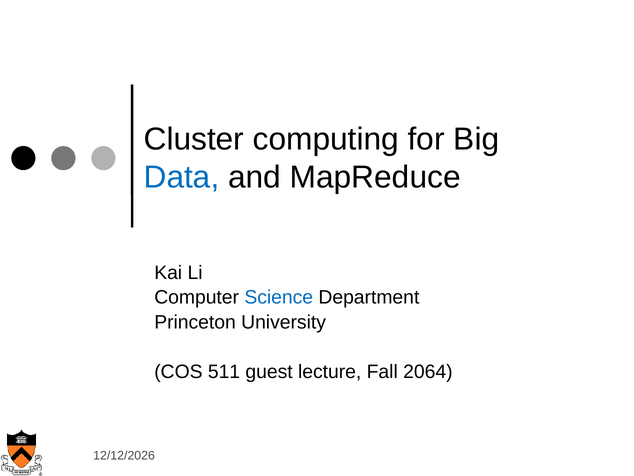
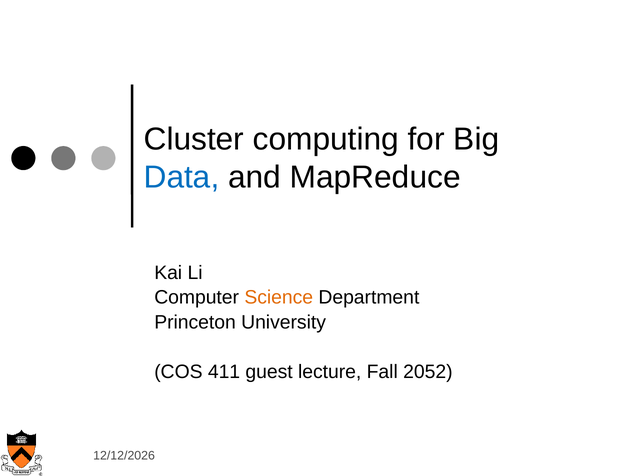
Science colour: blue -> orange (279, 297)
511: 511 -> 411 (224, 372)
2064: 2064 -> 2052 (428, 372)
